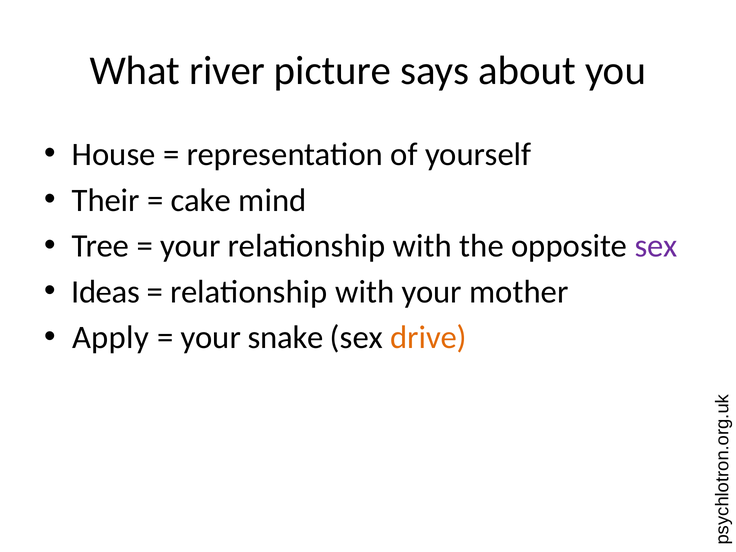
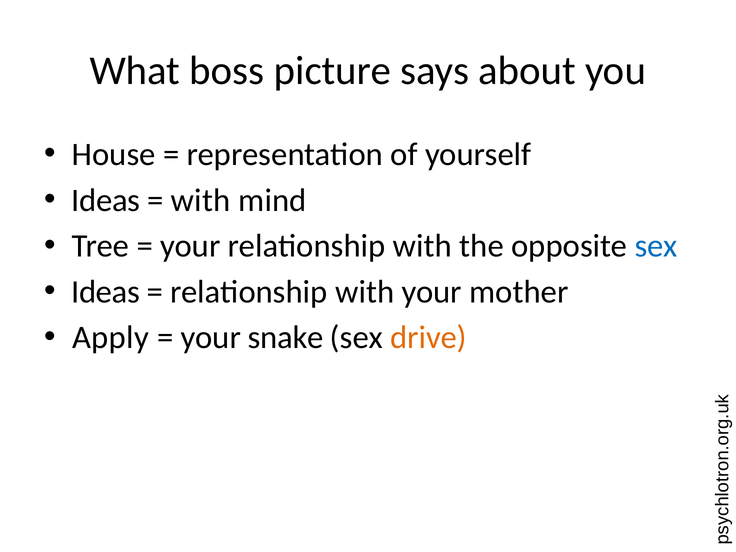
river: river -> boss (227, 71)
Their: Their -> Ideas (106, 200)
cake: cake -> with (201, 200)
sex colour: purple -> blue (656, 246)
